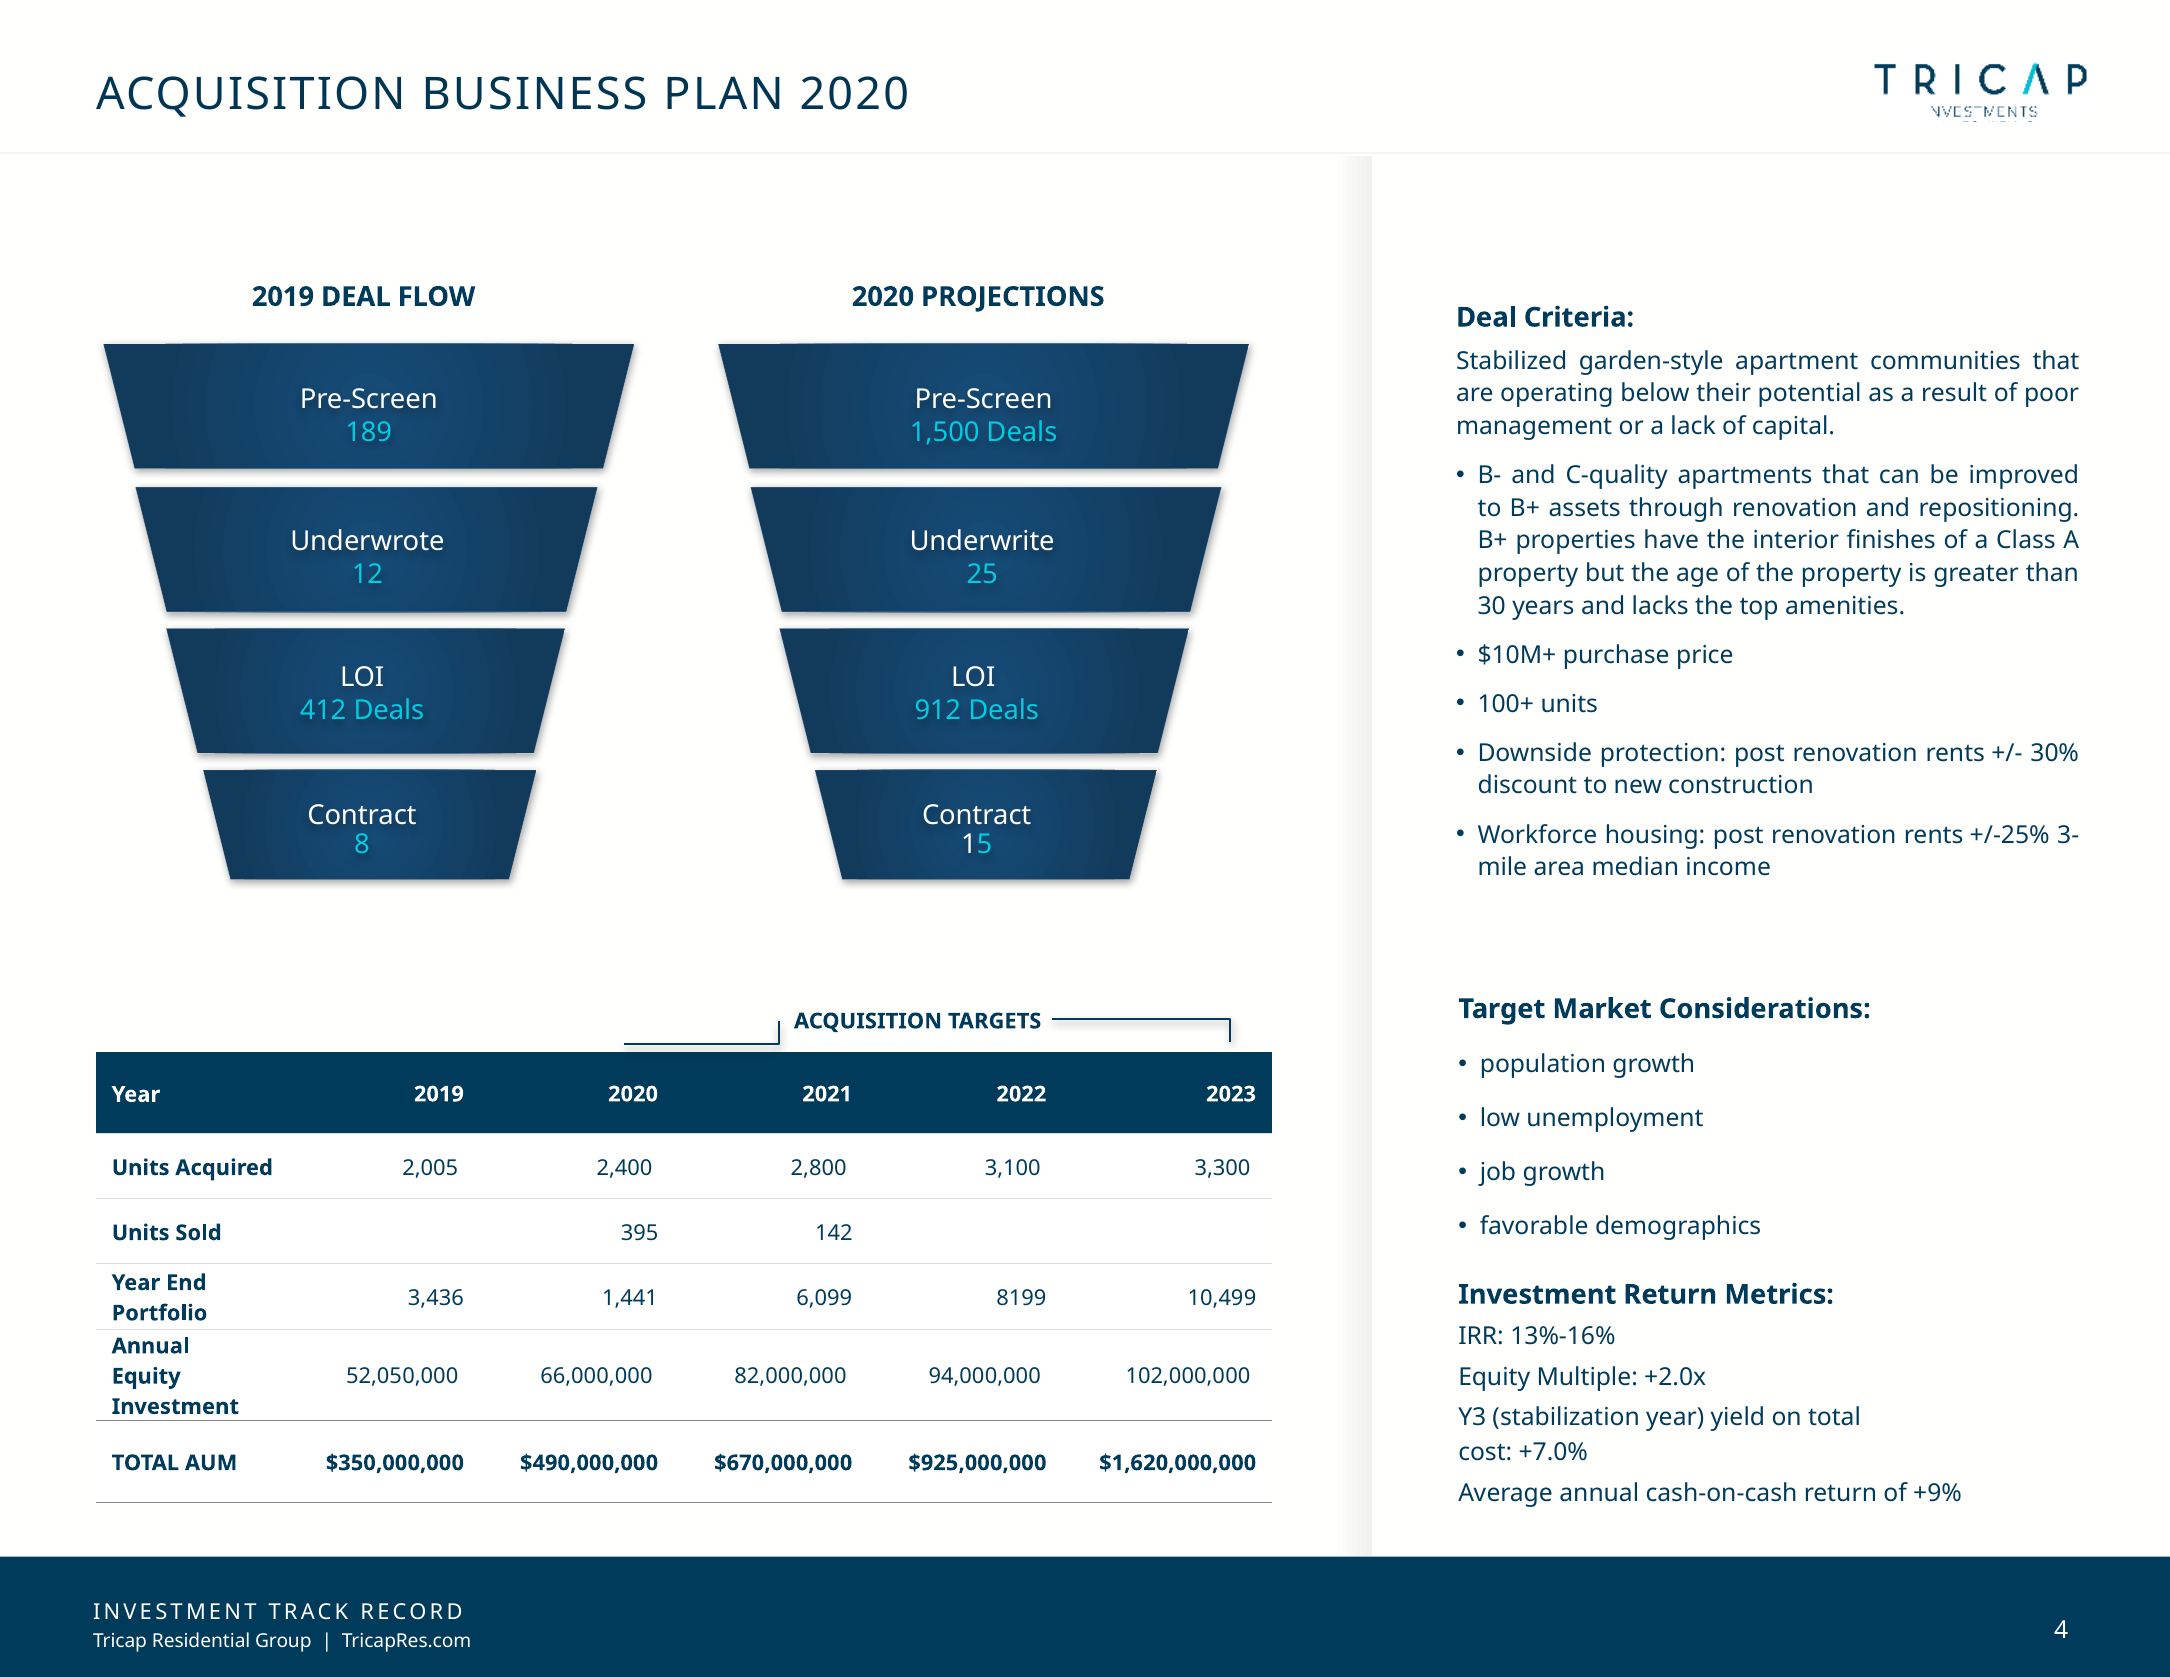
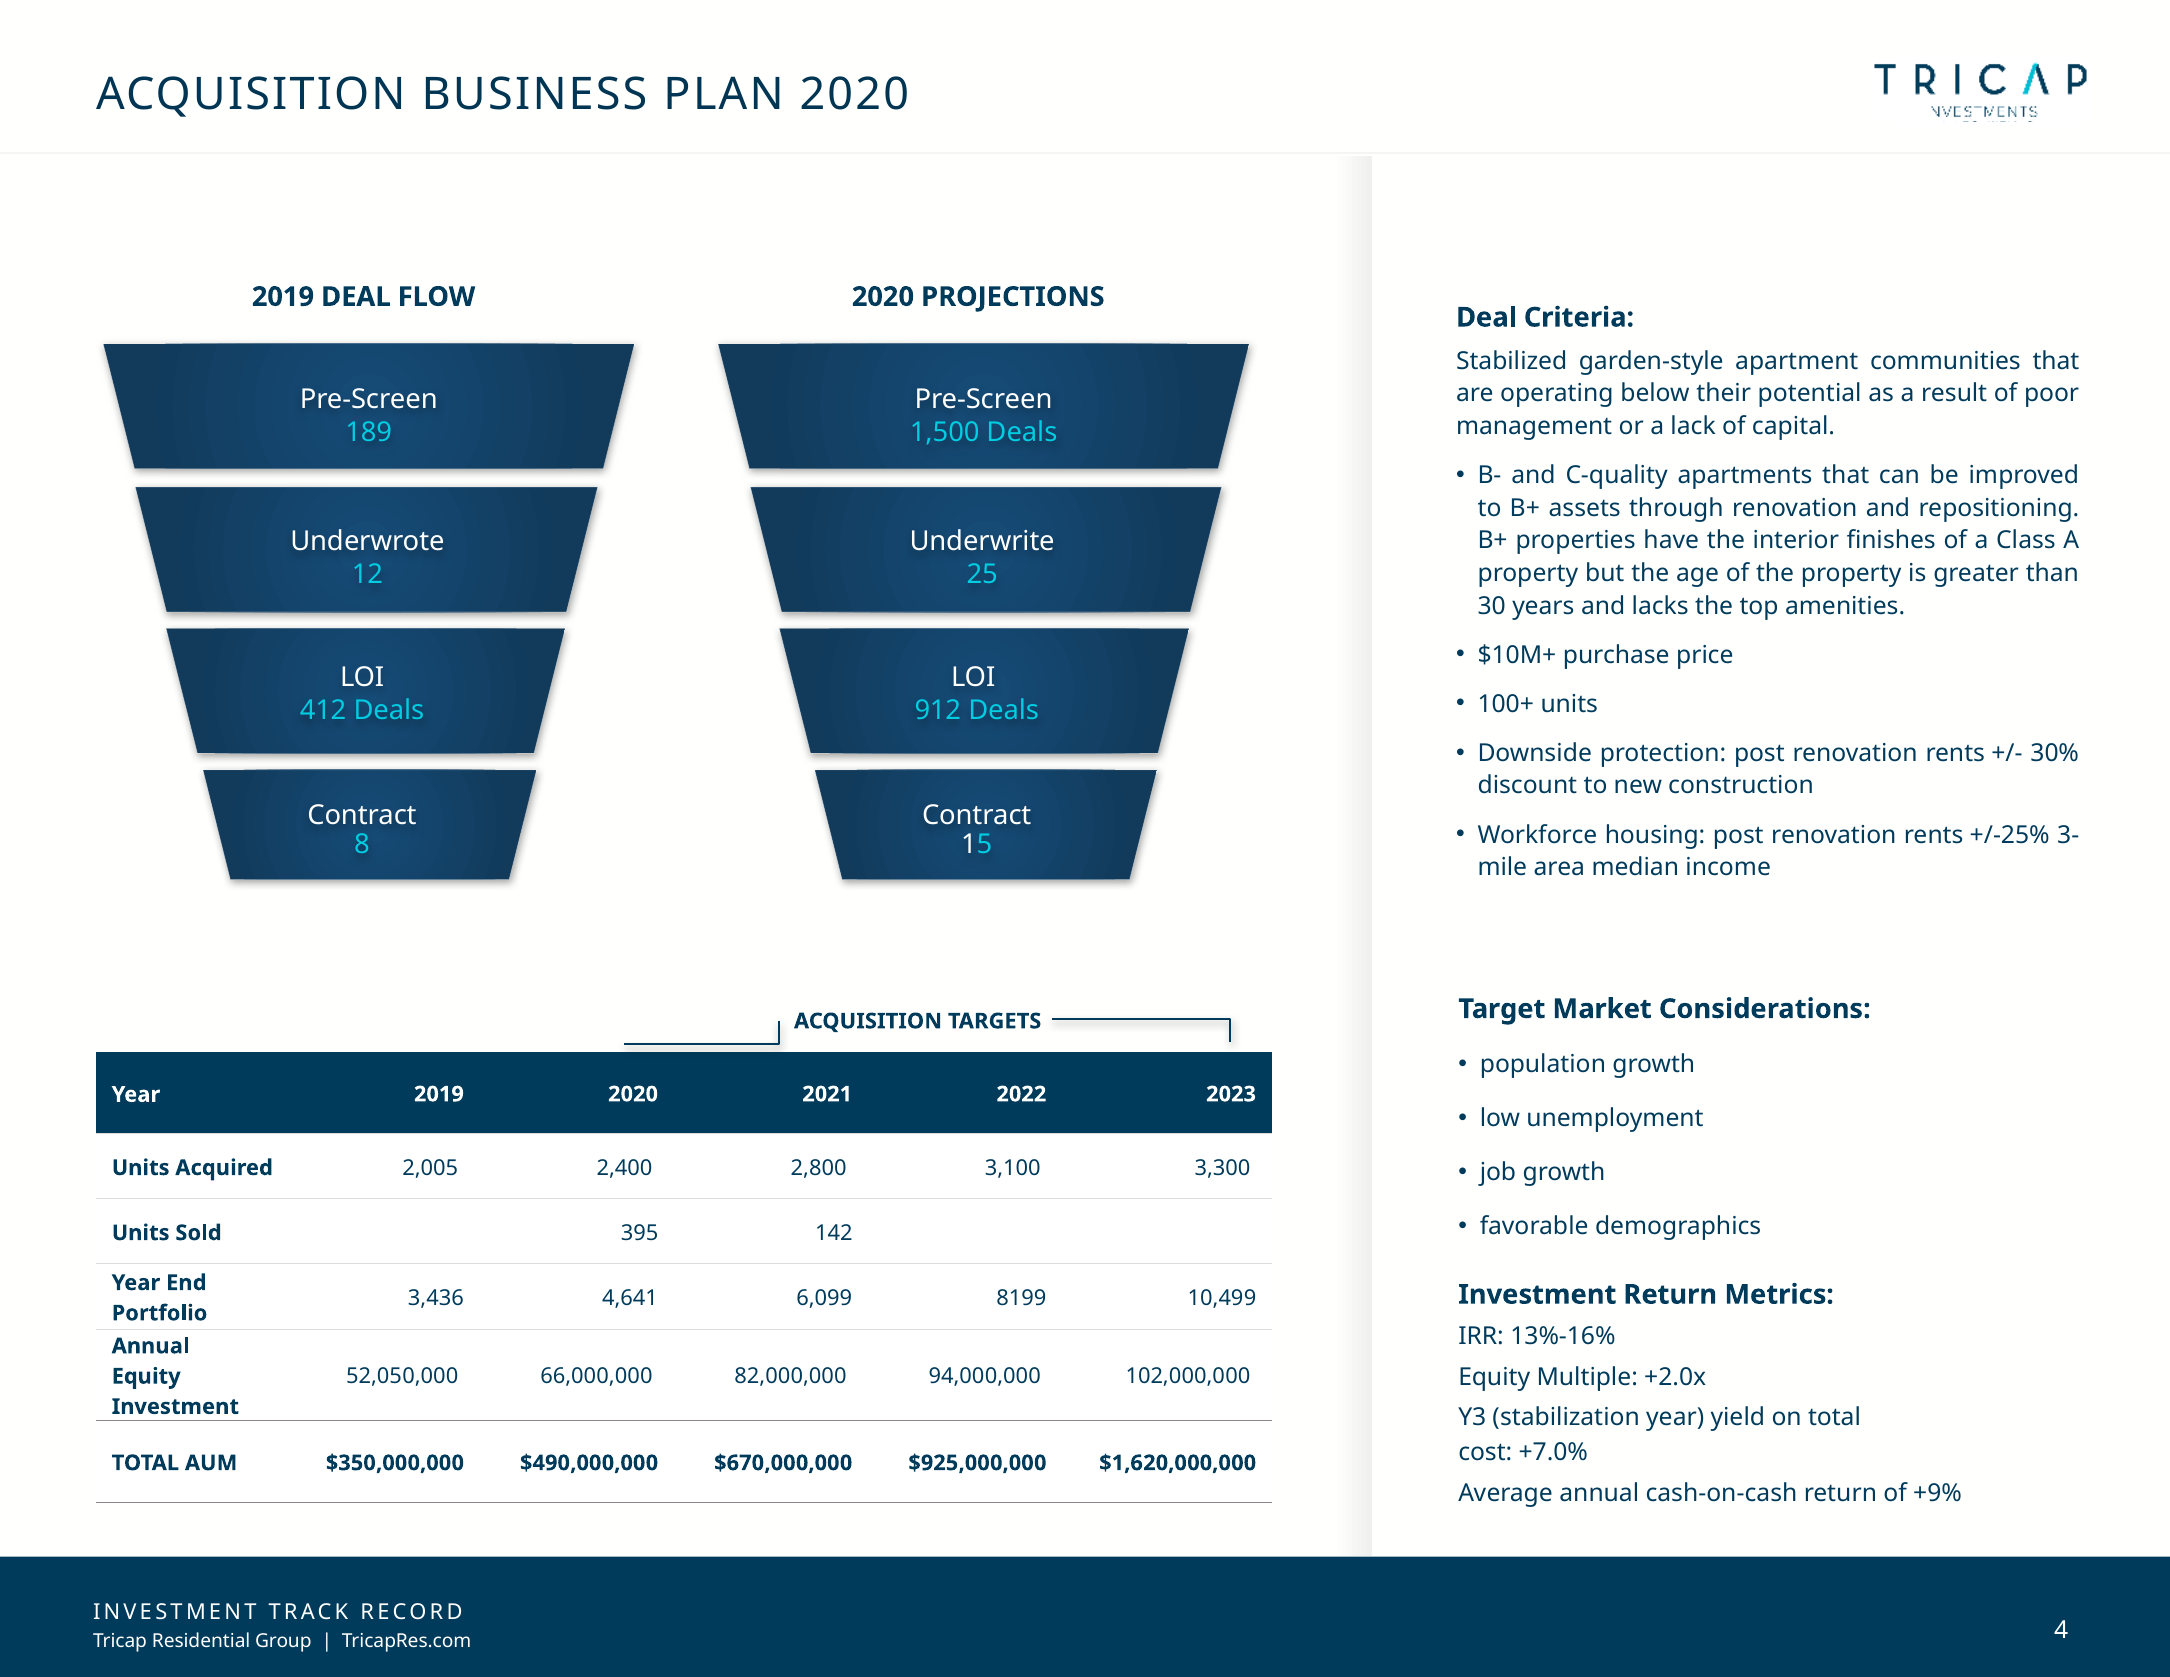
1,441: 1,441 -> 4,641 (630, 1298)
